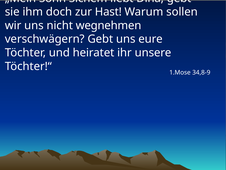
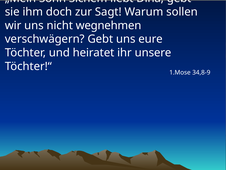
Hast: Hast -> Sagt (108, 12)
